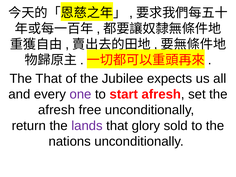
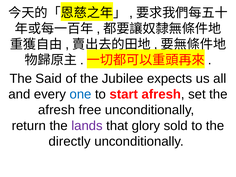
The That: That -> Said (49, 79)
one colour: purple -> blue (80, 94)
nations: nations -> directly (70, 141)
